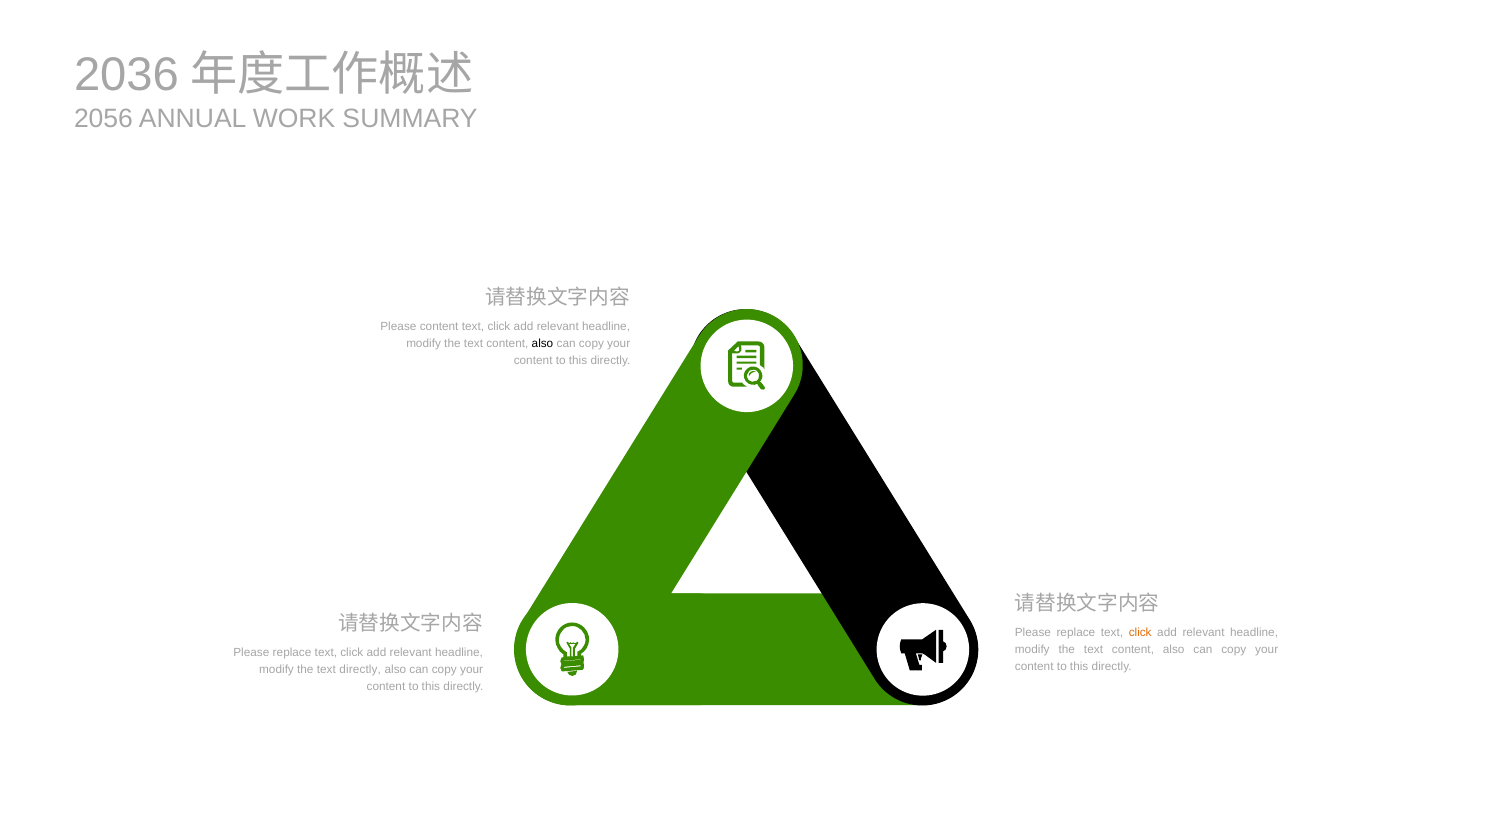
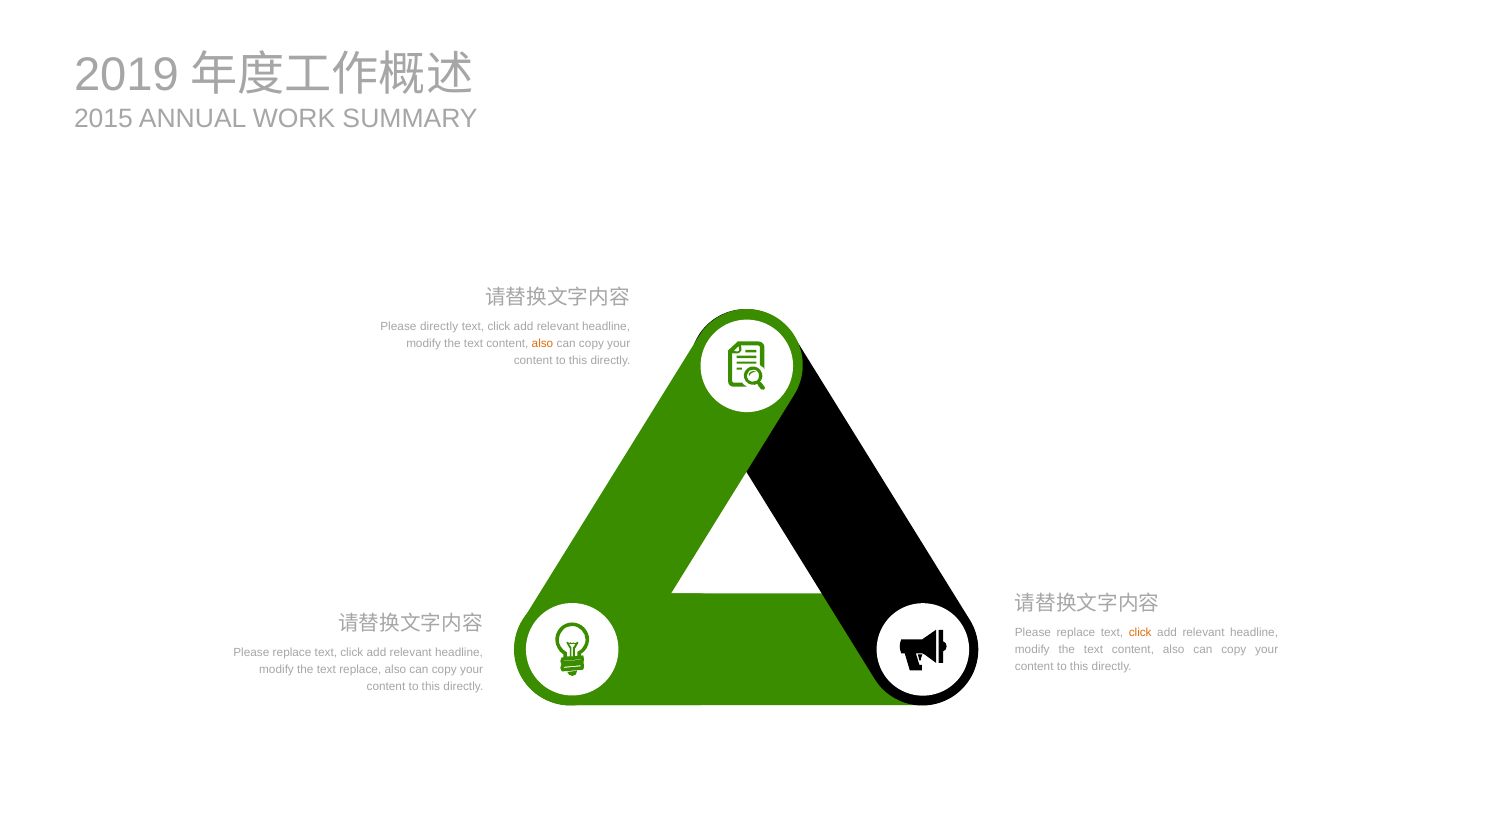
2036: 2036 -> 2019 (126, 75)
2056: 2056 -> 2015 (103, 119)
Please content: content -> directly (439, 327)
also colour: black -> orange (542, 343)
text directly: directly -> replace (360, 669)
